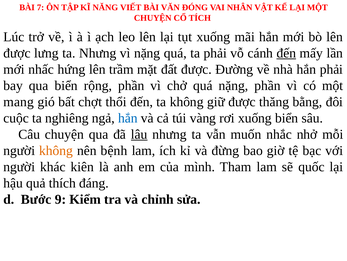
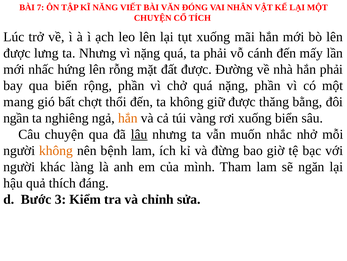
đến underline: present -> none (286, 53)
trầm: trầm -> rỗng (121, 69)
cuộc: cuộc -> ngần (16, 118)
hắn colour: blue -> orange (128, 118)
kiên: kiên -> làng (82, 166)
quốc: quốc -> ngăn (311, 166)
9: 9 -> 3 (60, 199)
